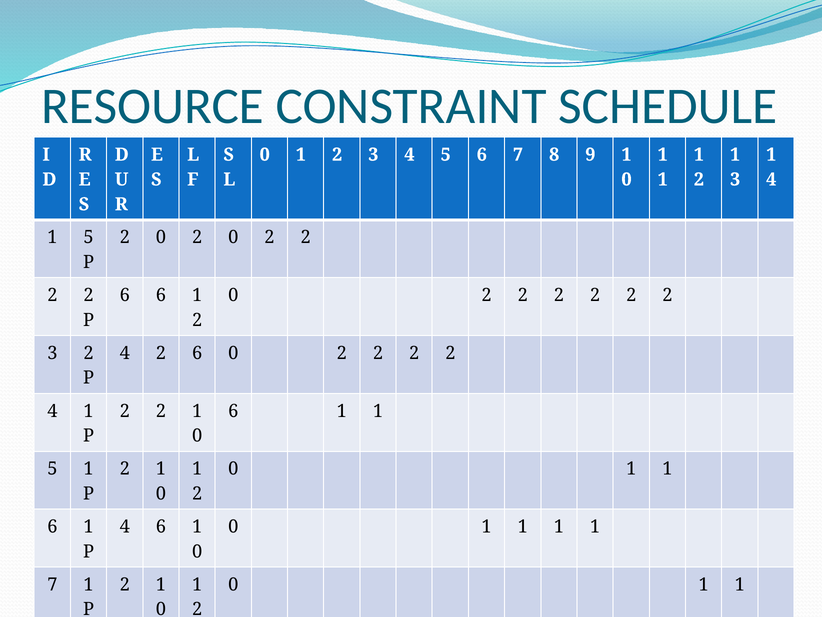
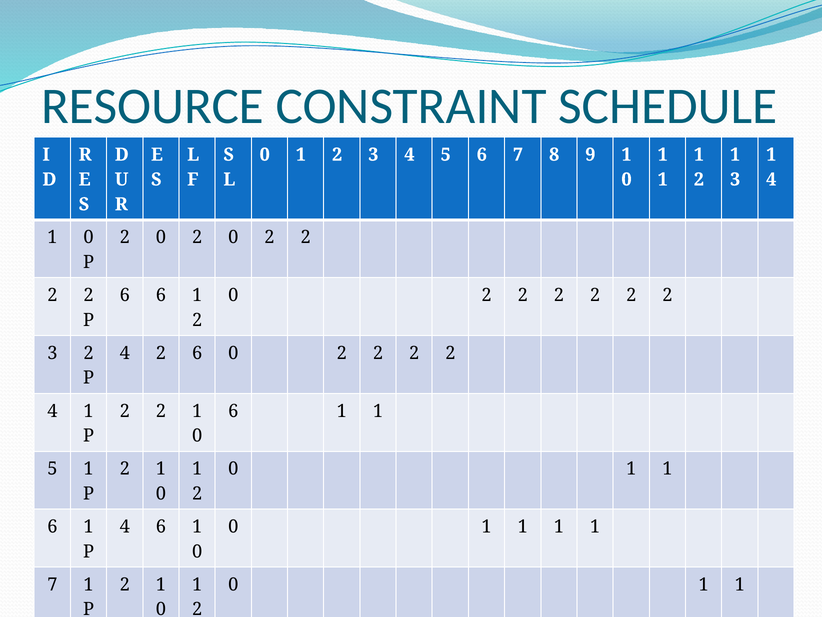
5: 5 -> 0 (89, 237)
